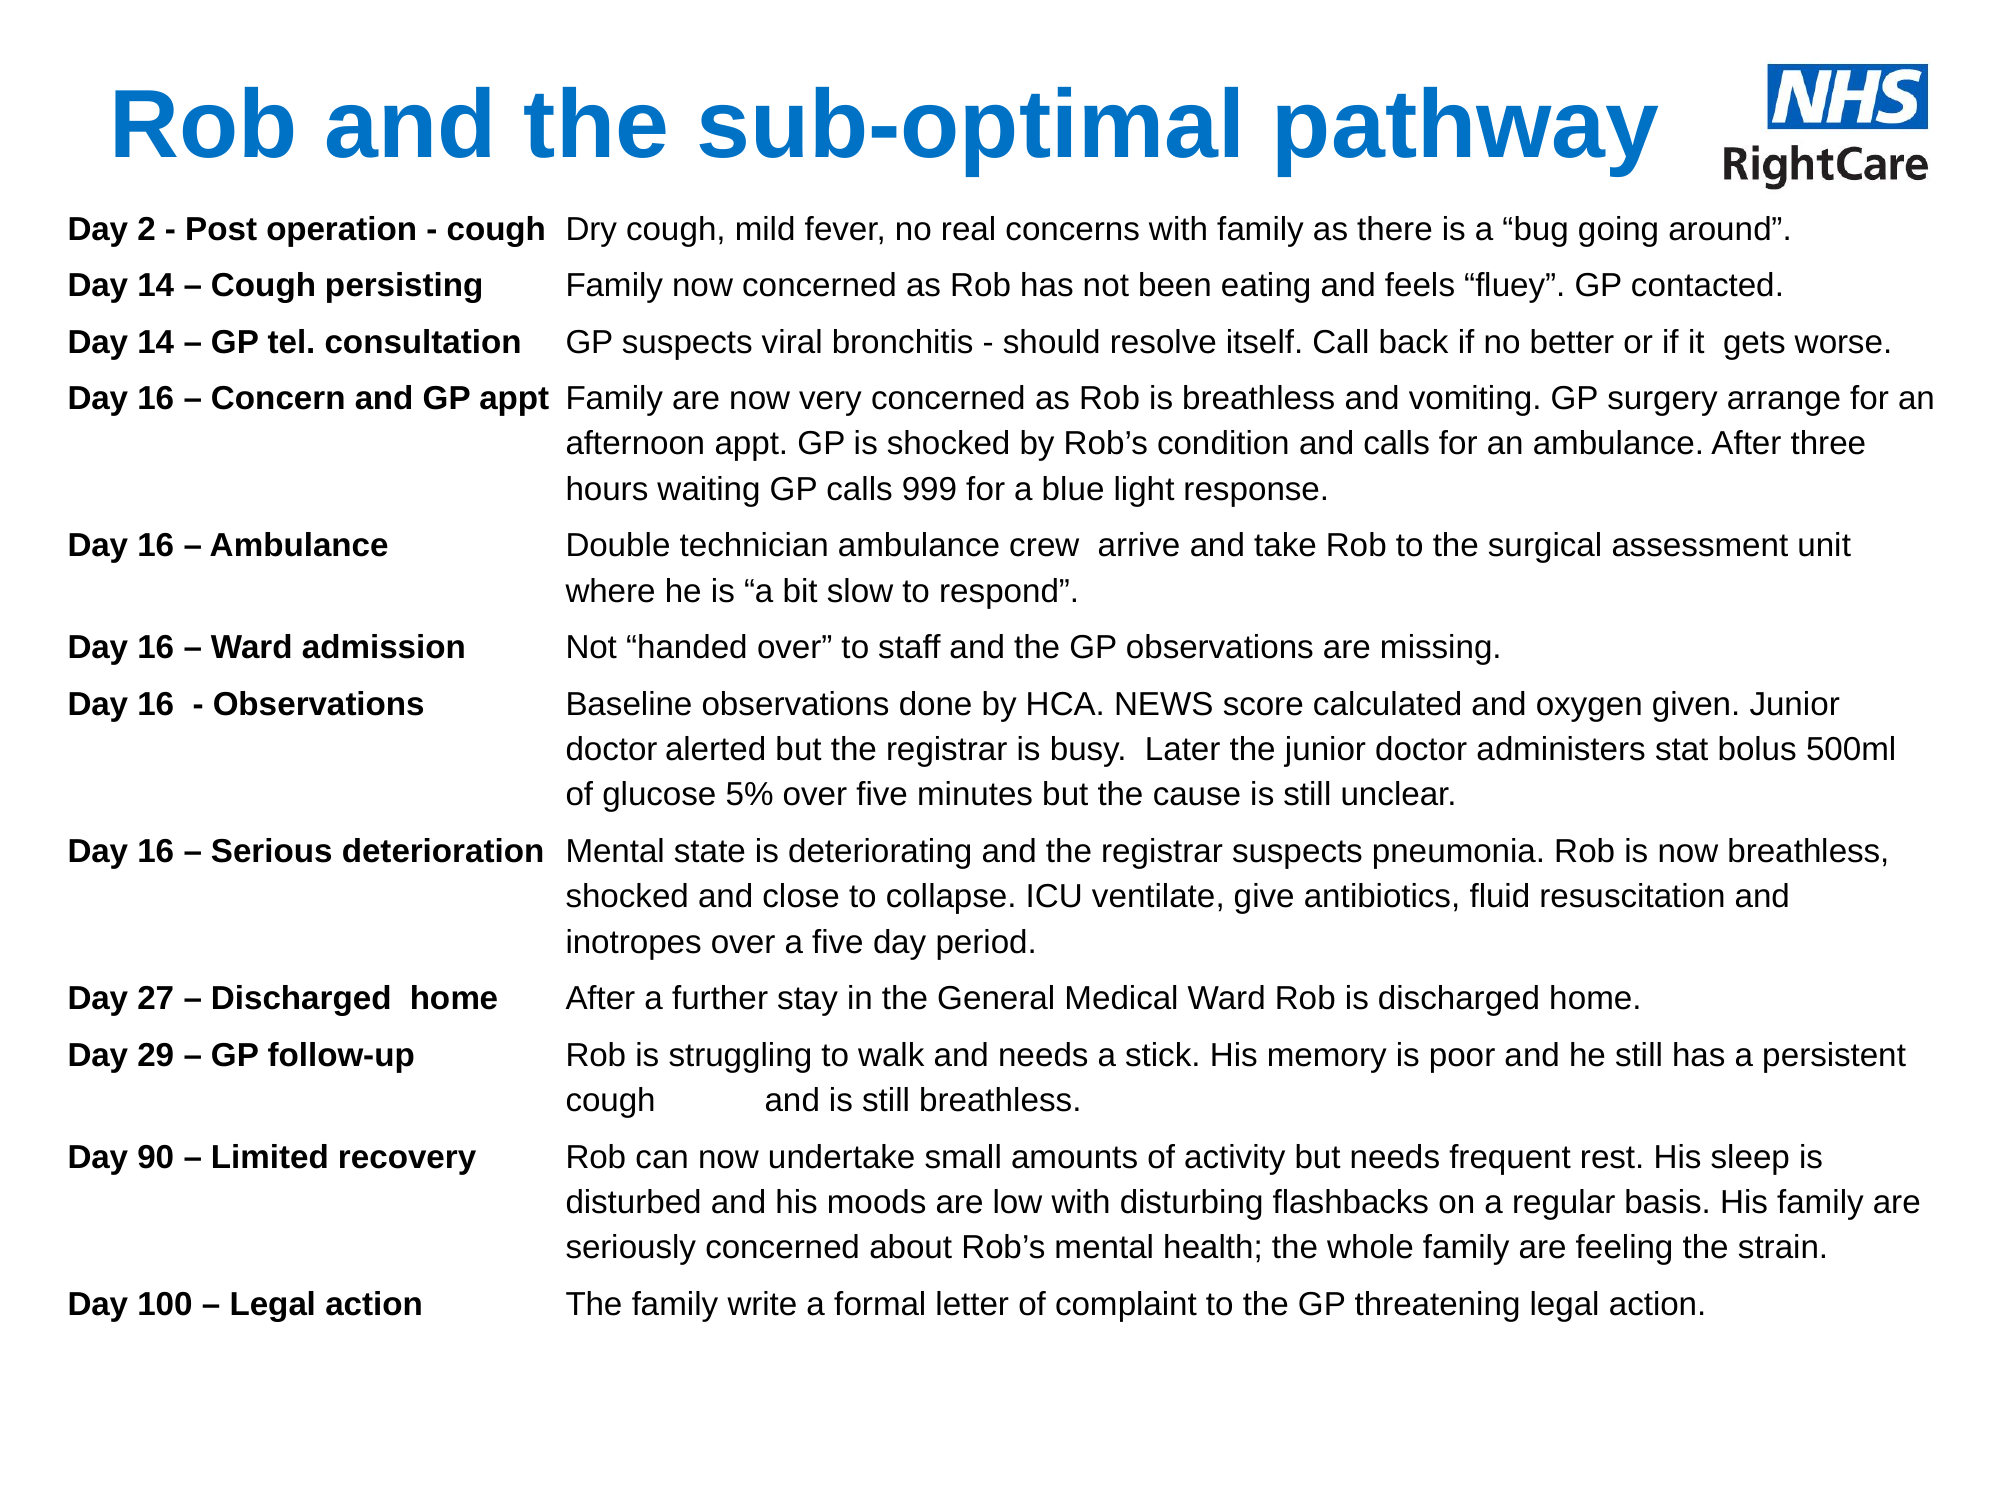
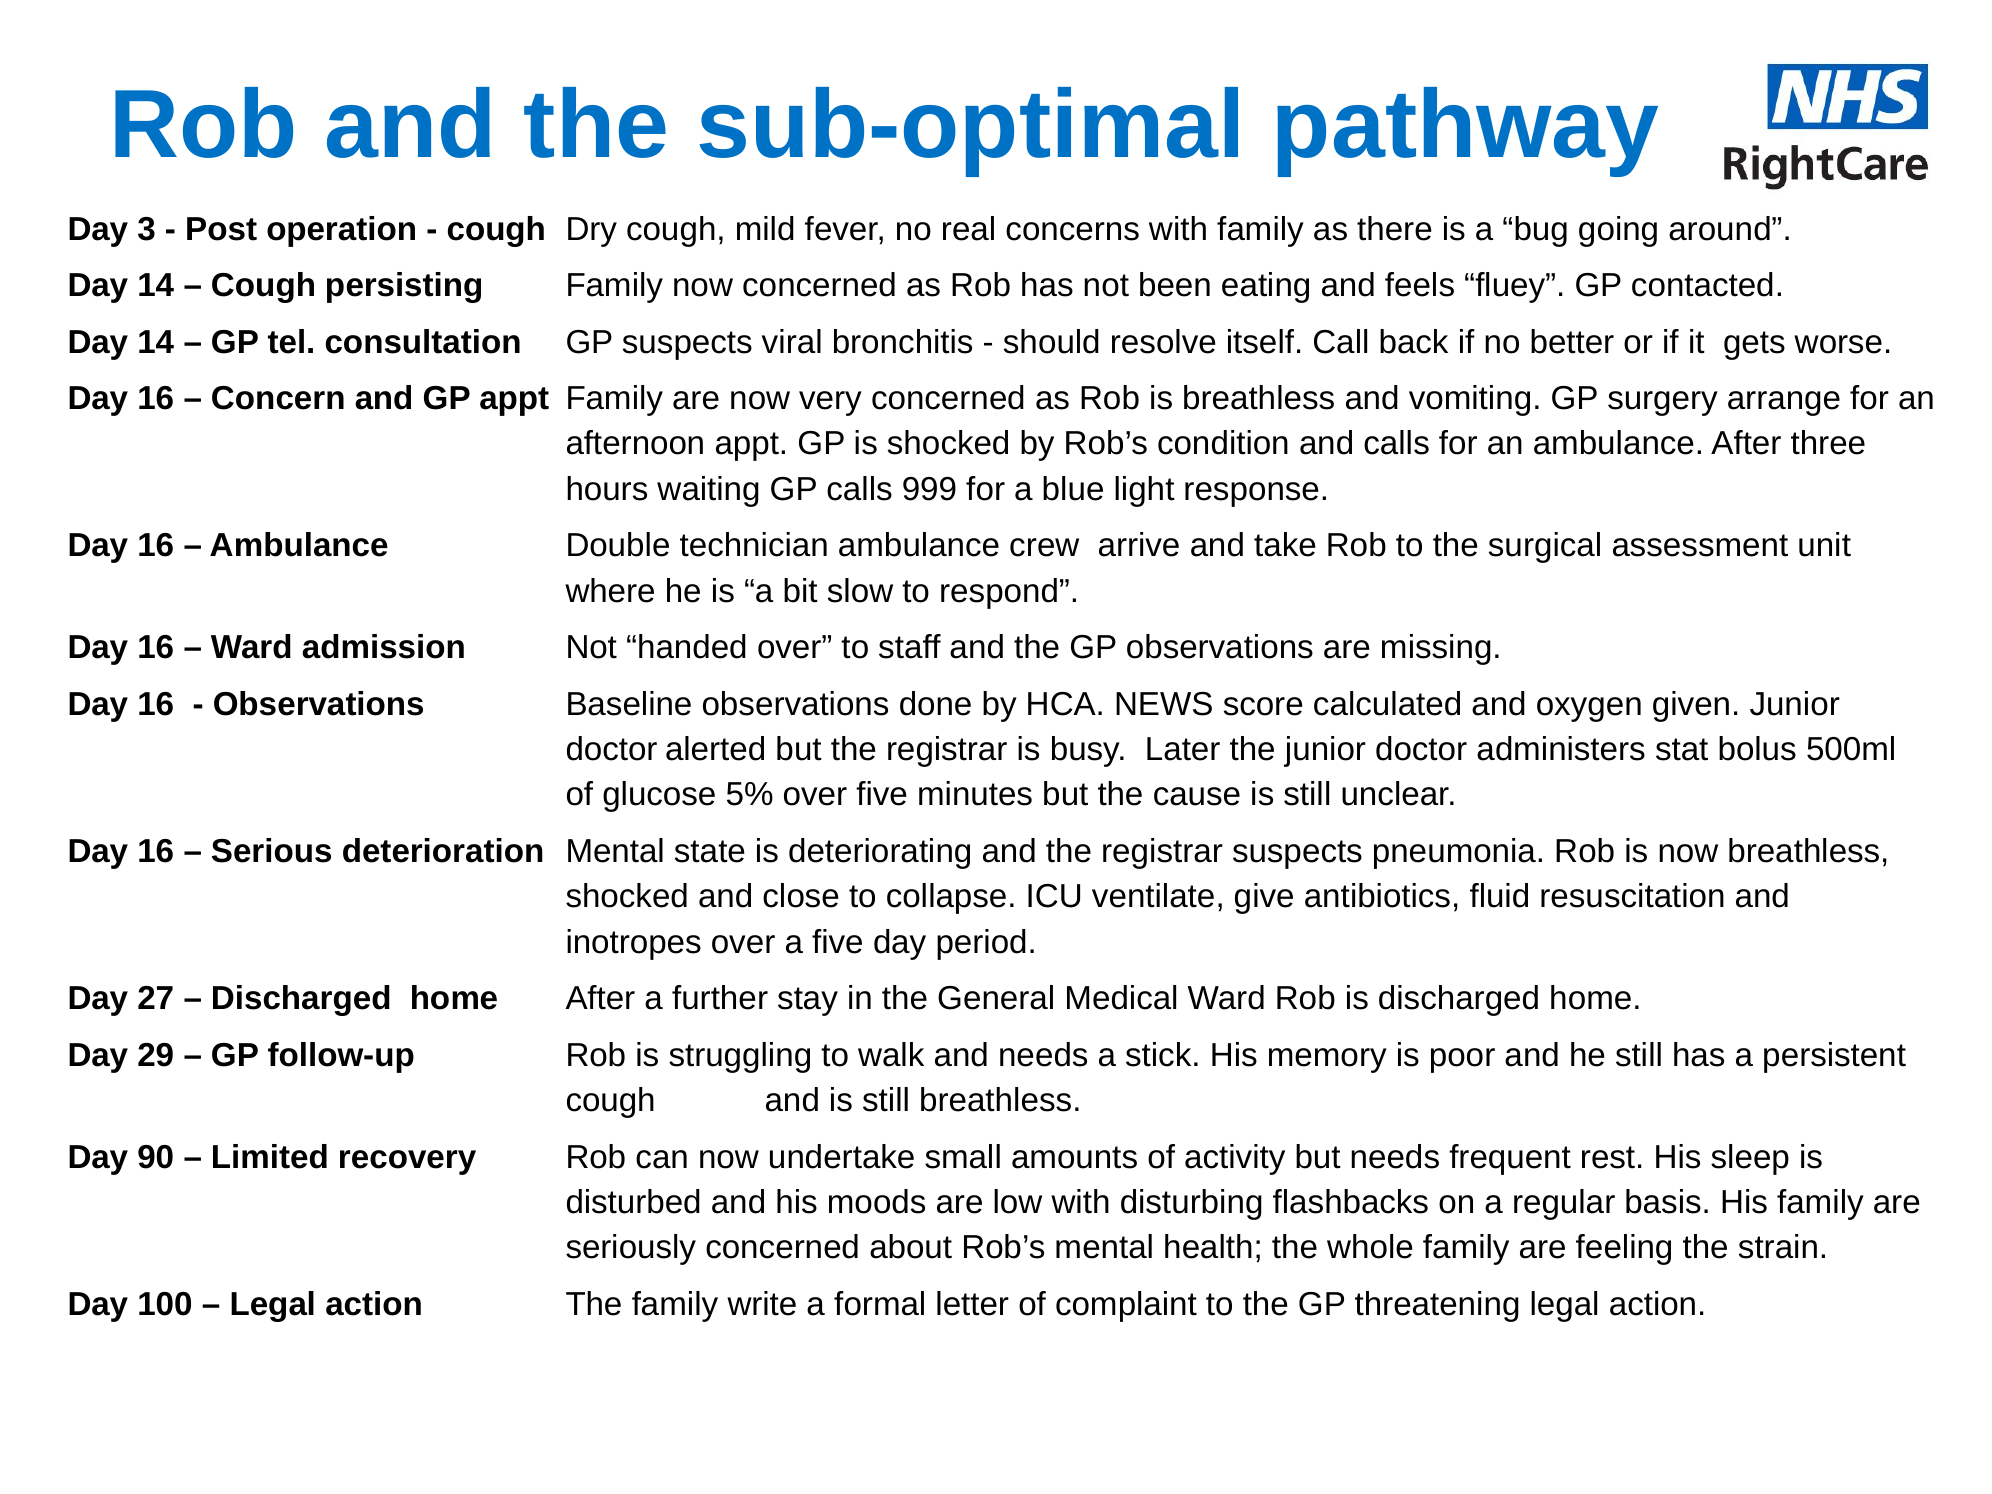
2: 2 -> 3 (147, 229)
